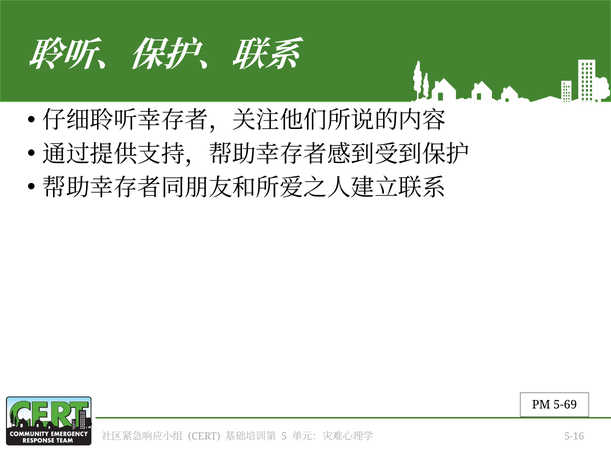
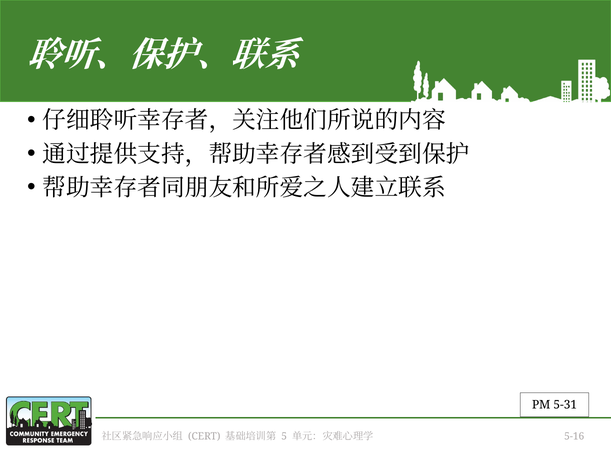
5-69: 5-69 -> 5-31 (565, 405)
